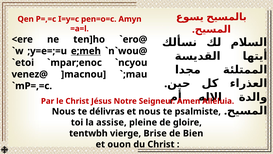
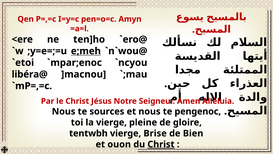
venez@: venez@ -> libéra@ (30, 74)
délivras: délivras -> sources (107, 111)
psalmiste: psalmiste -> pengenoc (198, 111)
la assise: assise -> vierge (111, 122)
Christ underline: none -> present (161, 144)
